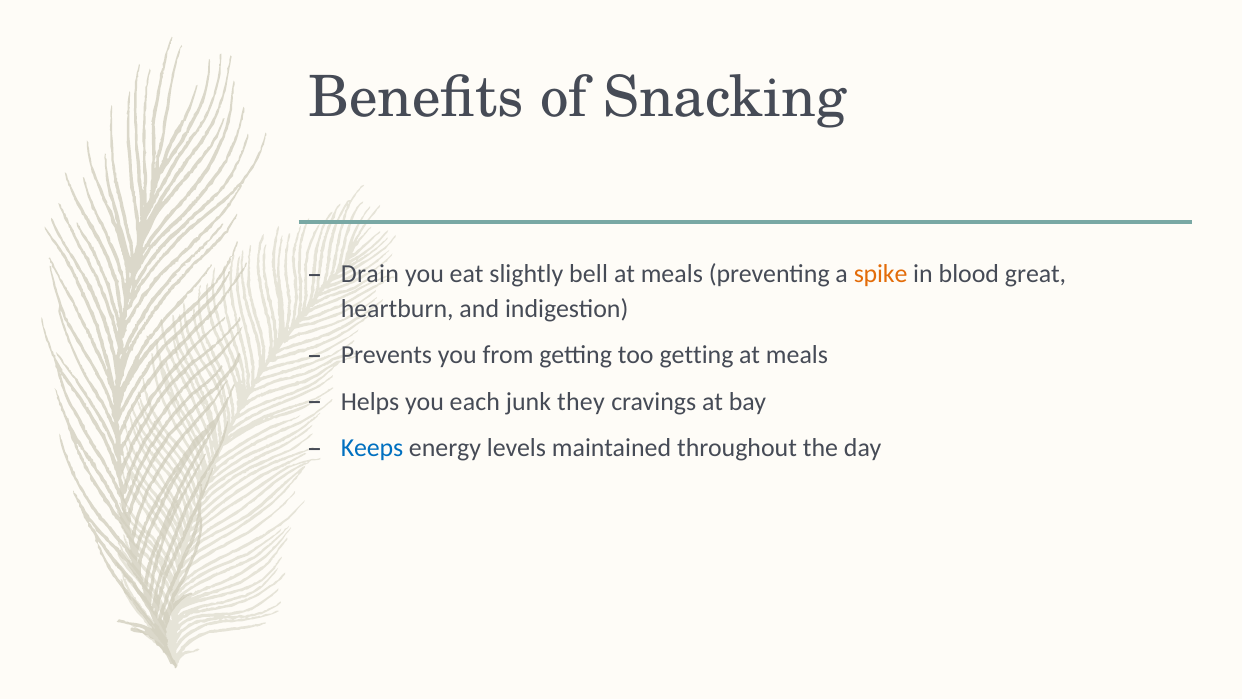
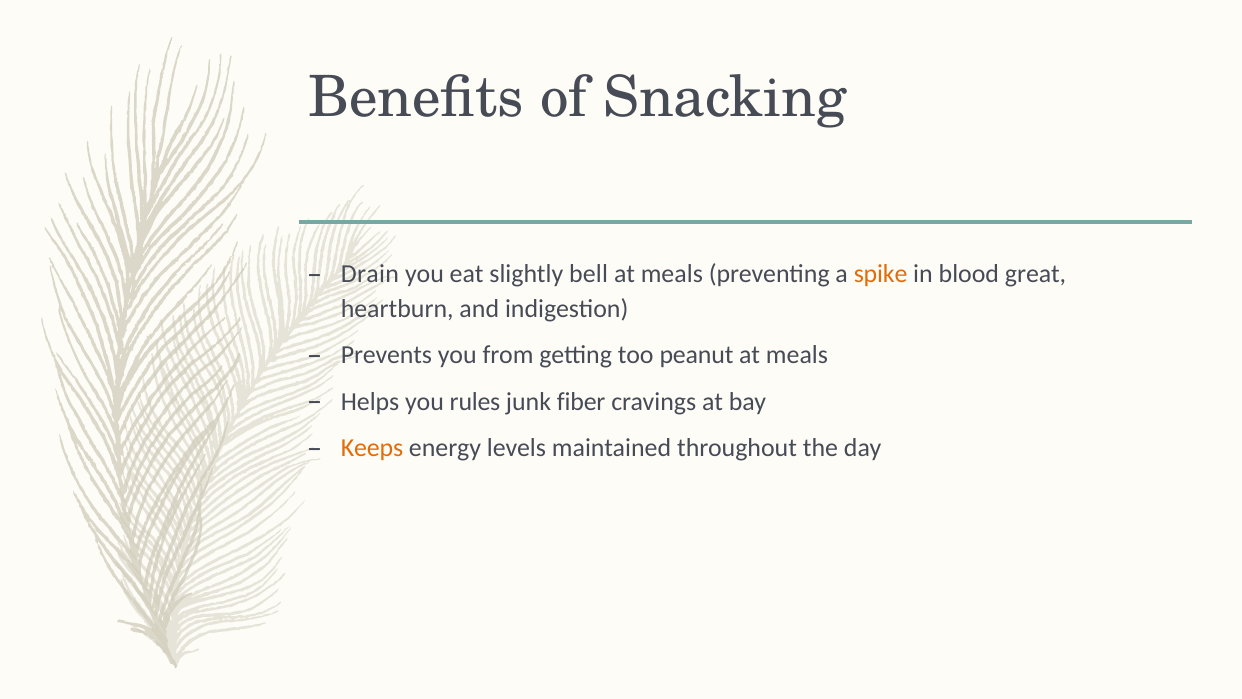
too getting: getting -> peanut (697, 355)
each: each -> rules (475, 401)
they: they -> fiber (581, 401)
Keeps colour: blue -> orange (372, 448)
